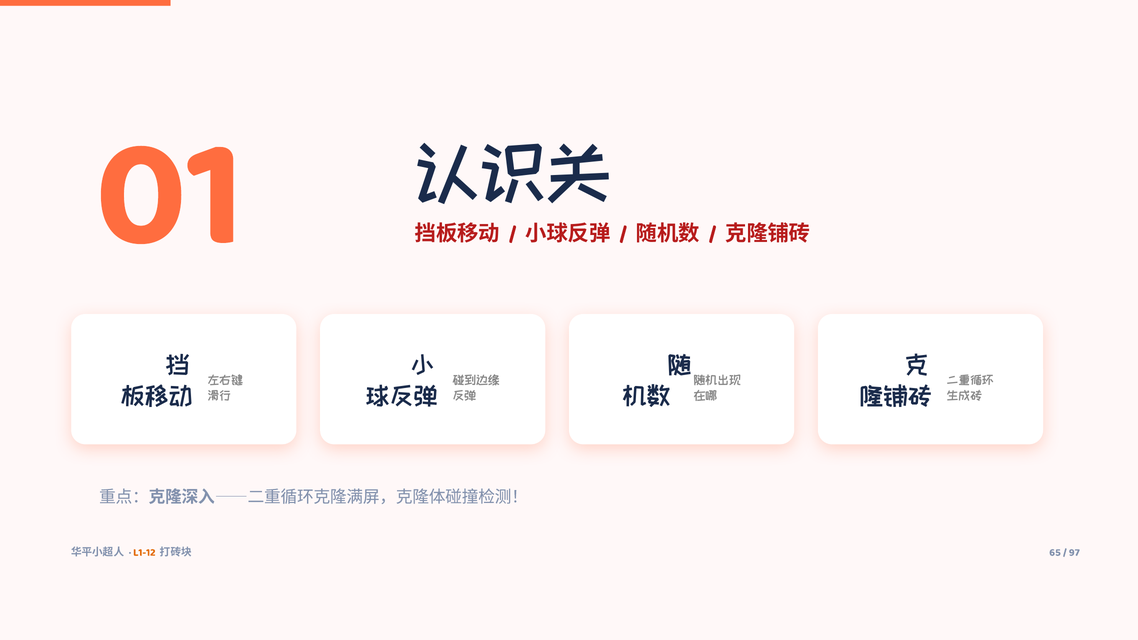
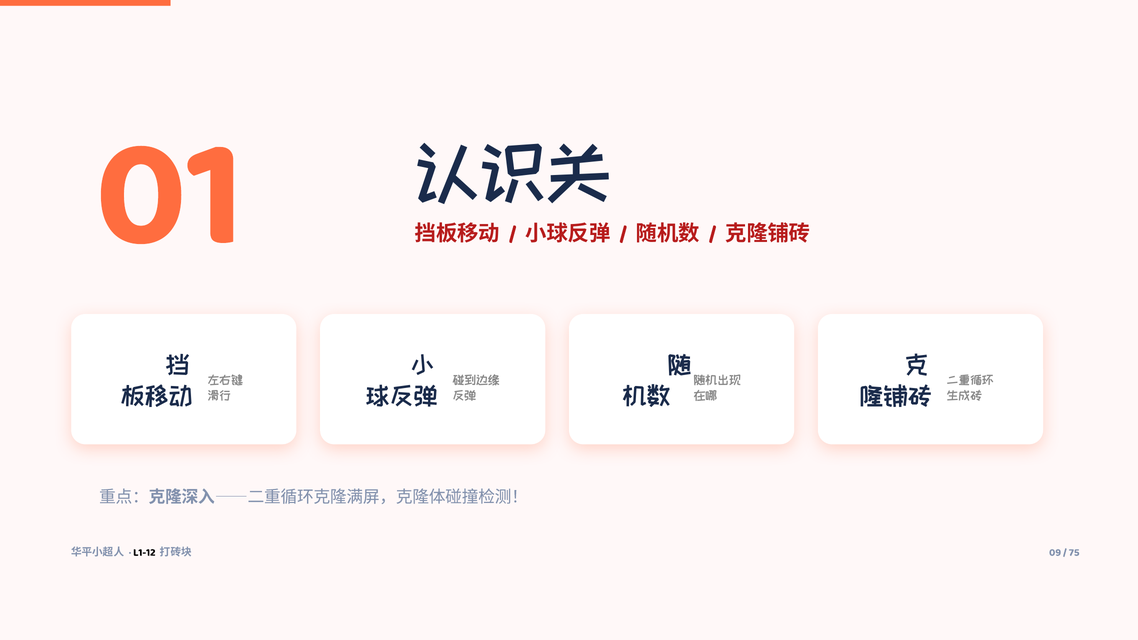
L1-12 colour: orange -> black (144, 552)
65: 65 -> 09 (1055, 552)
97: 97 -> 75 (1074, 552)
